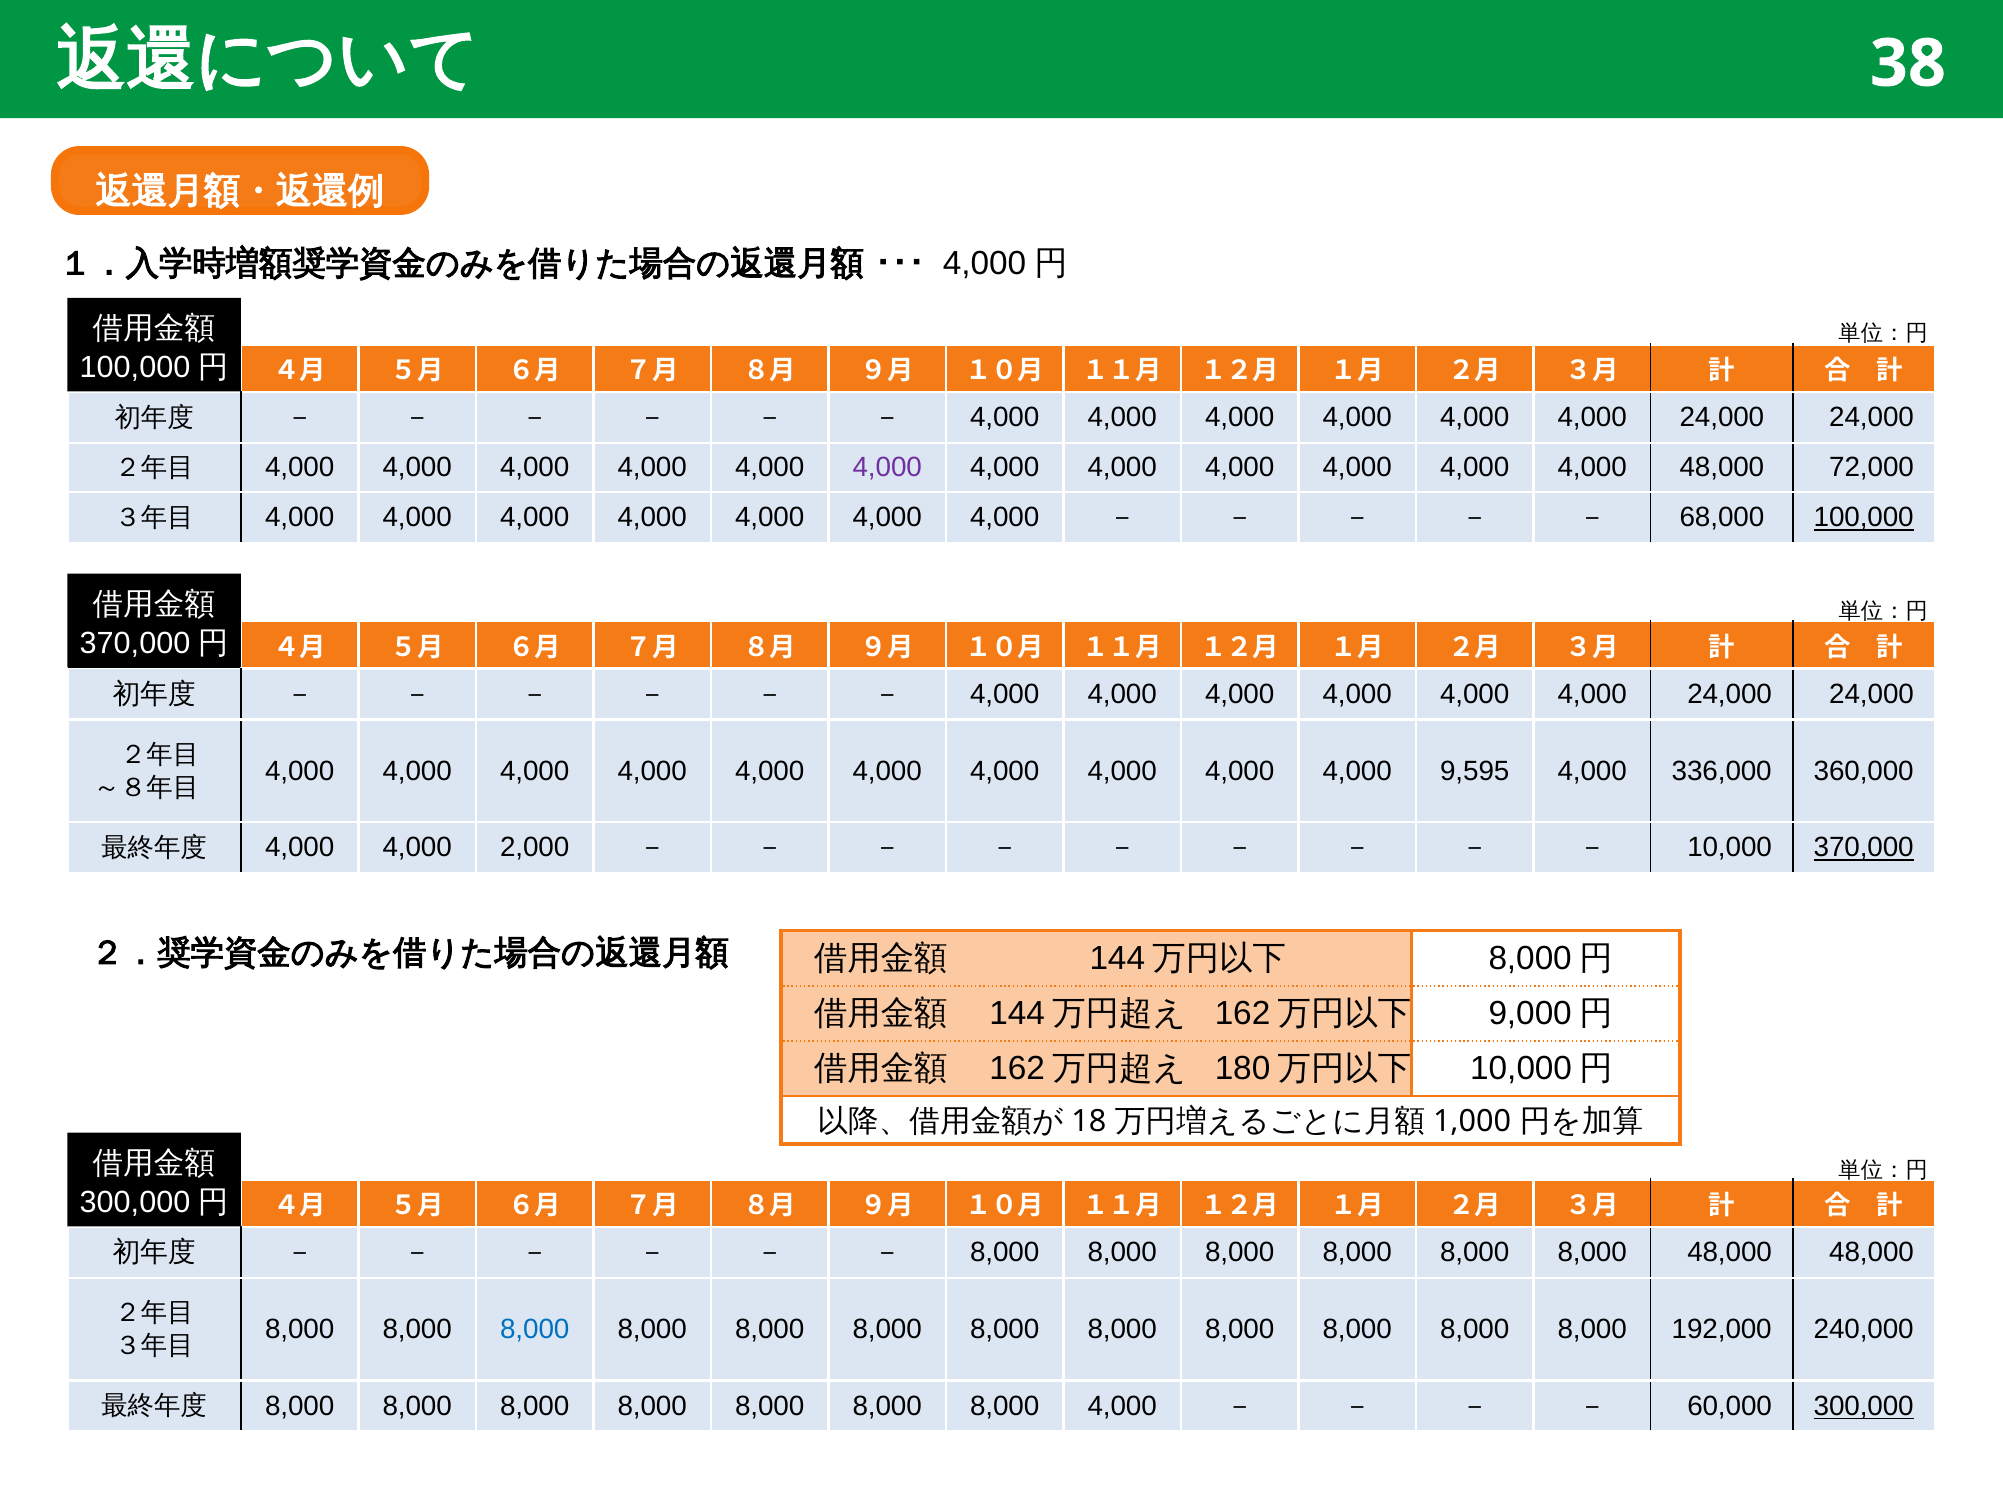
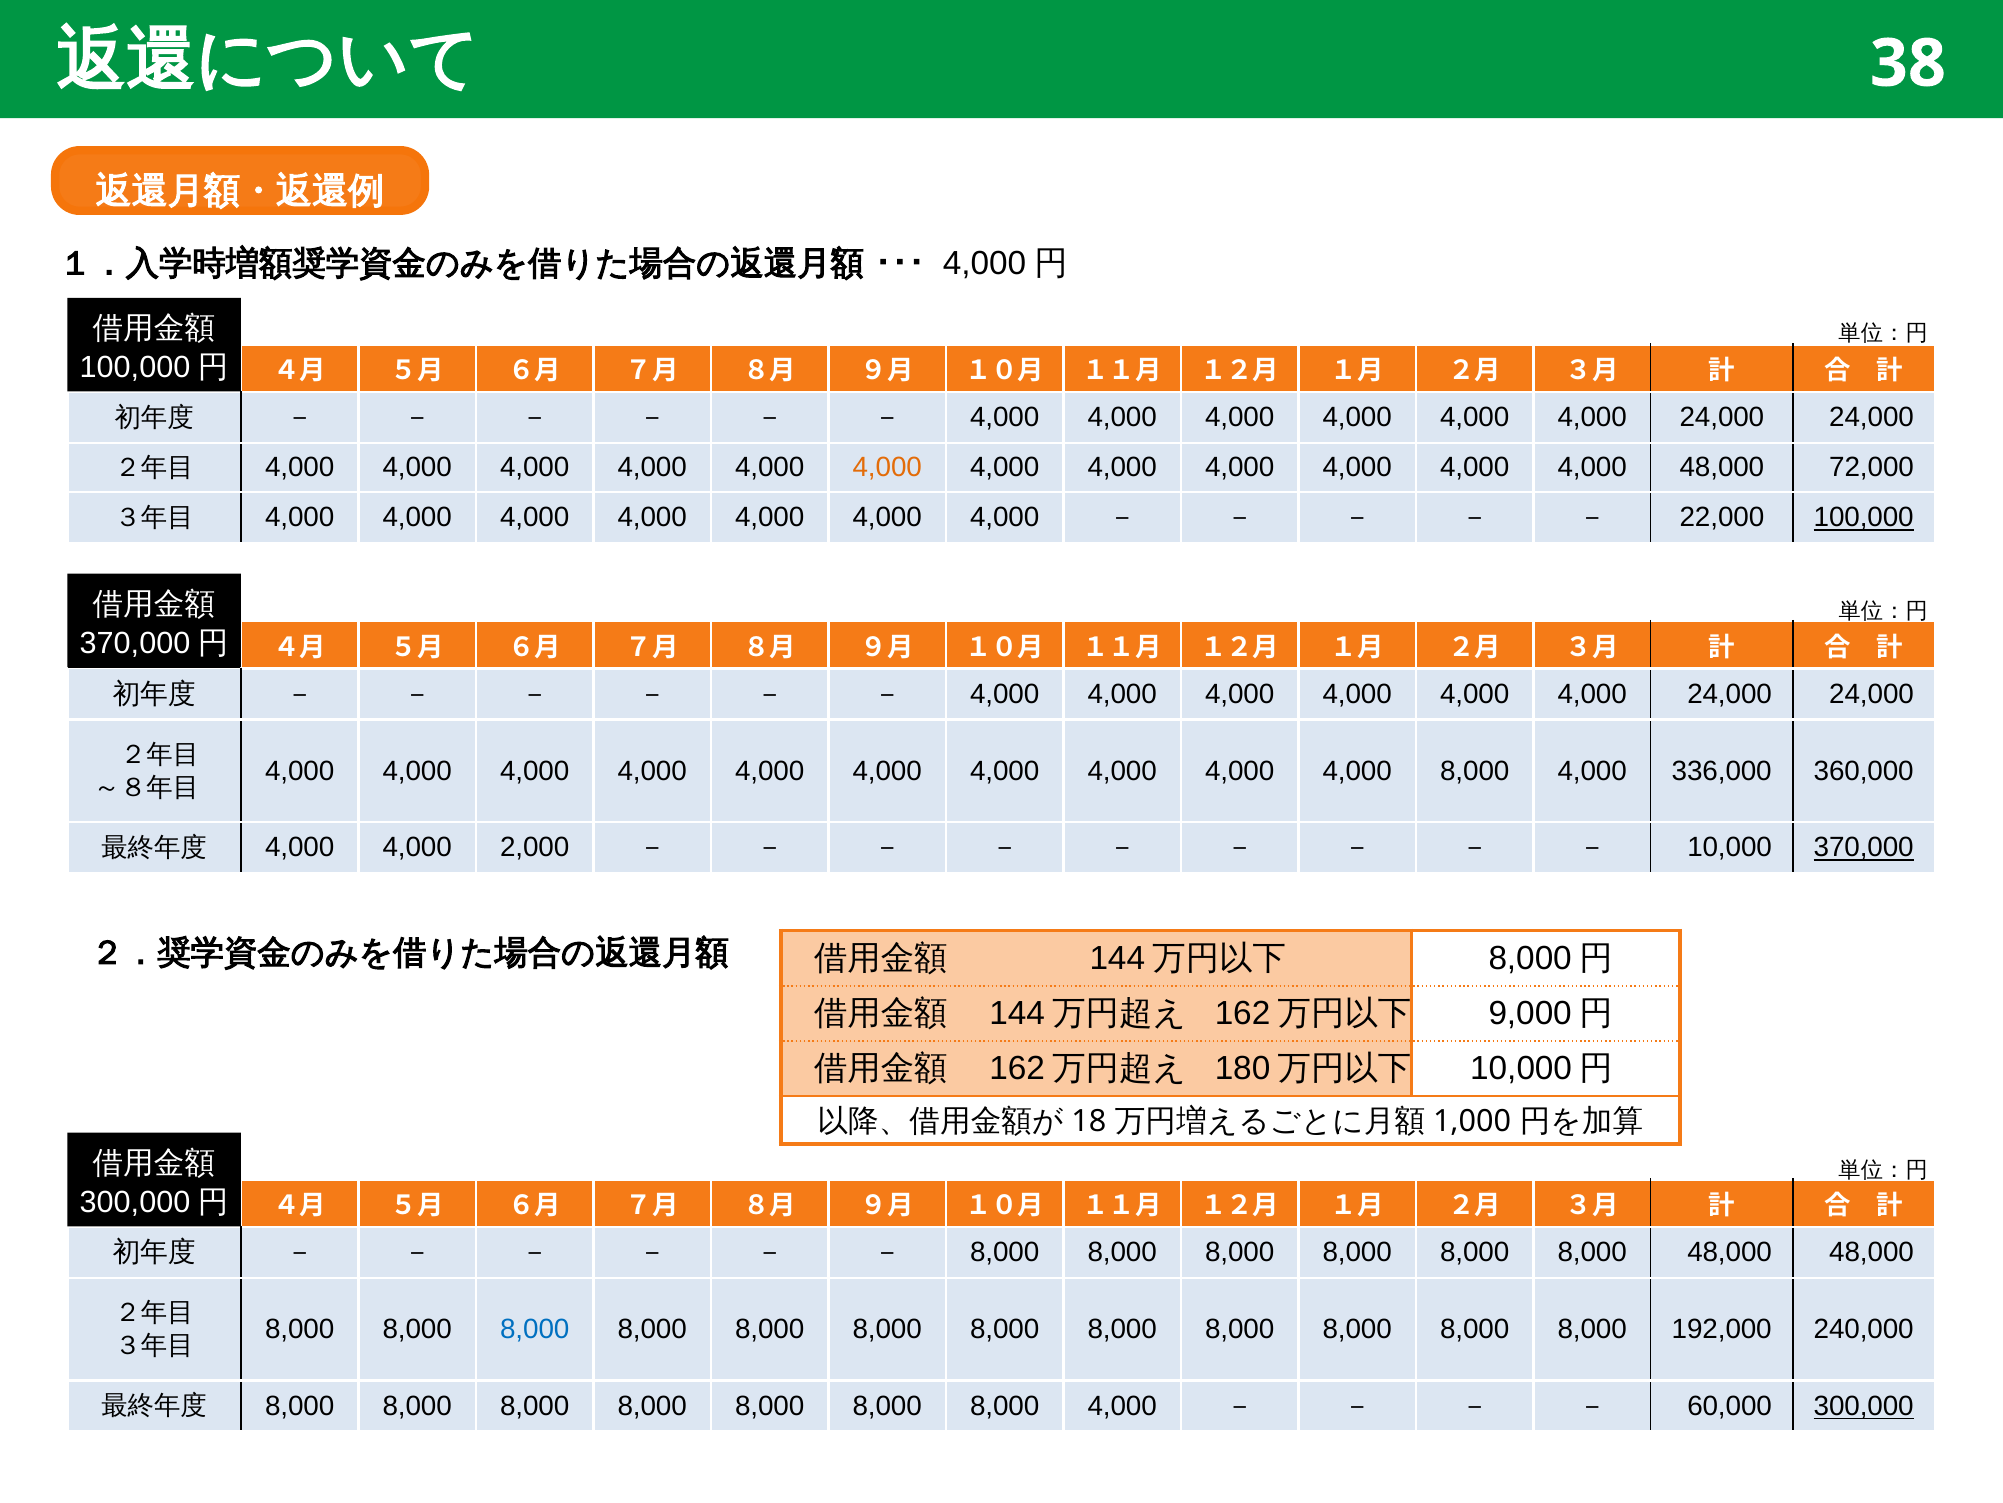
4,000 colour: purple -> orange (887, 467)
68,000: 68,000 -> 22,000 (1722, 517)
4,000 9,595: 9,595 -> 8,000 (1475, 771)
